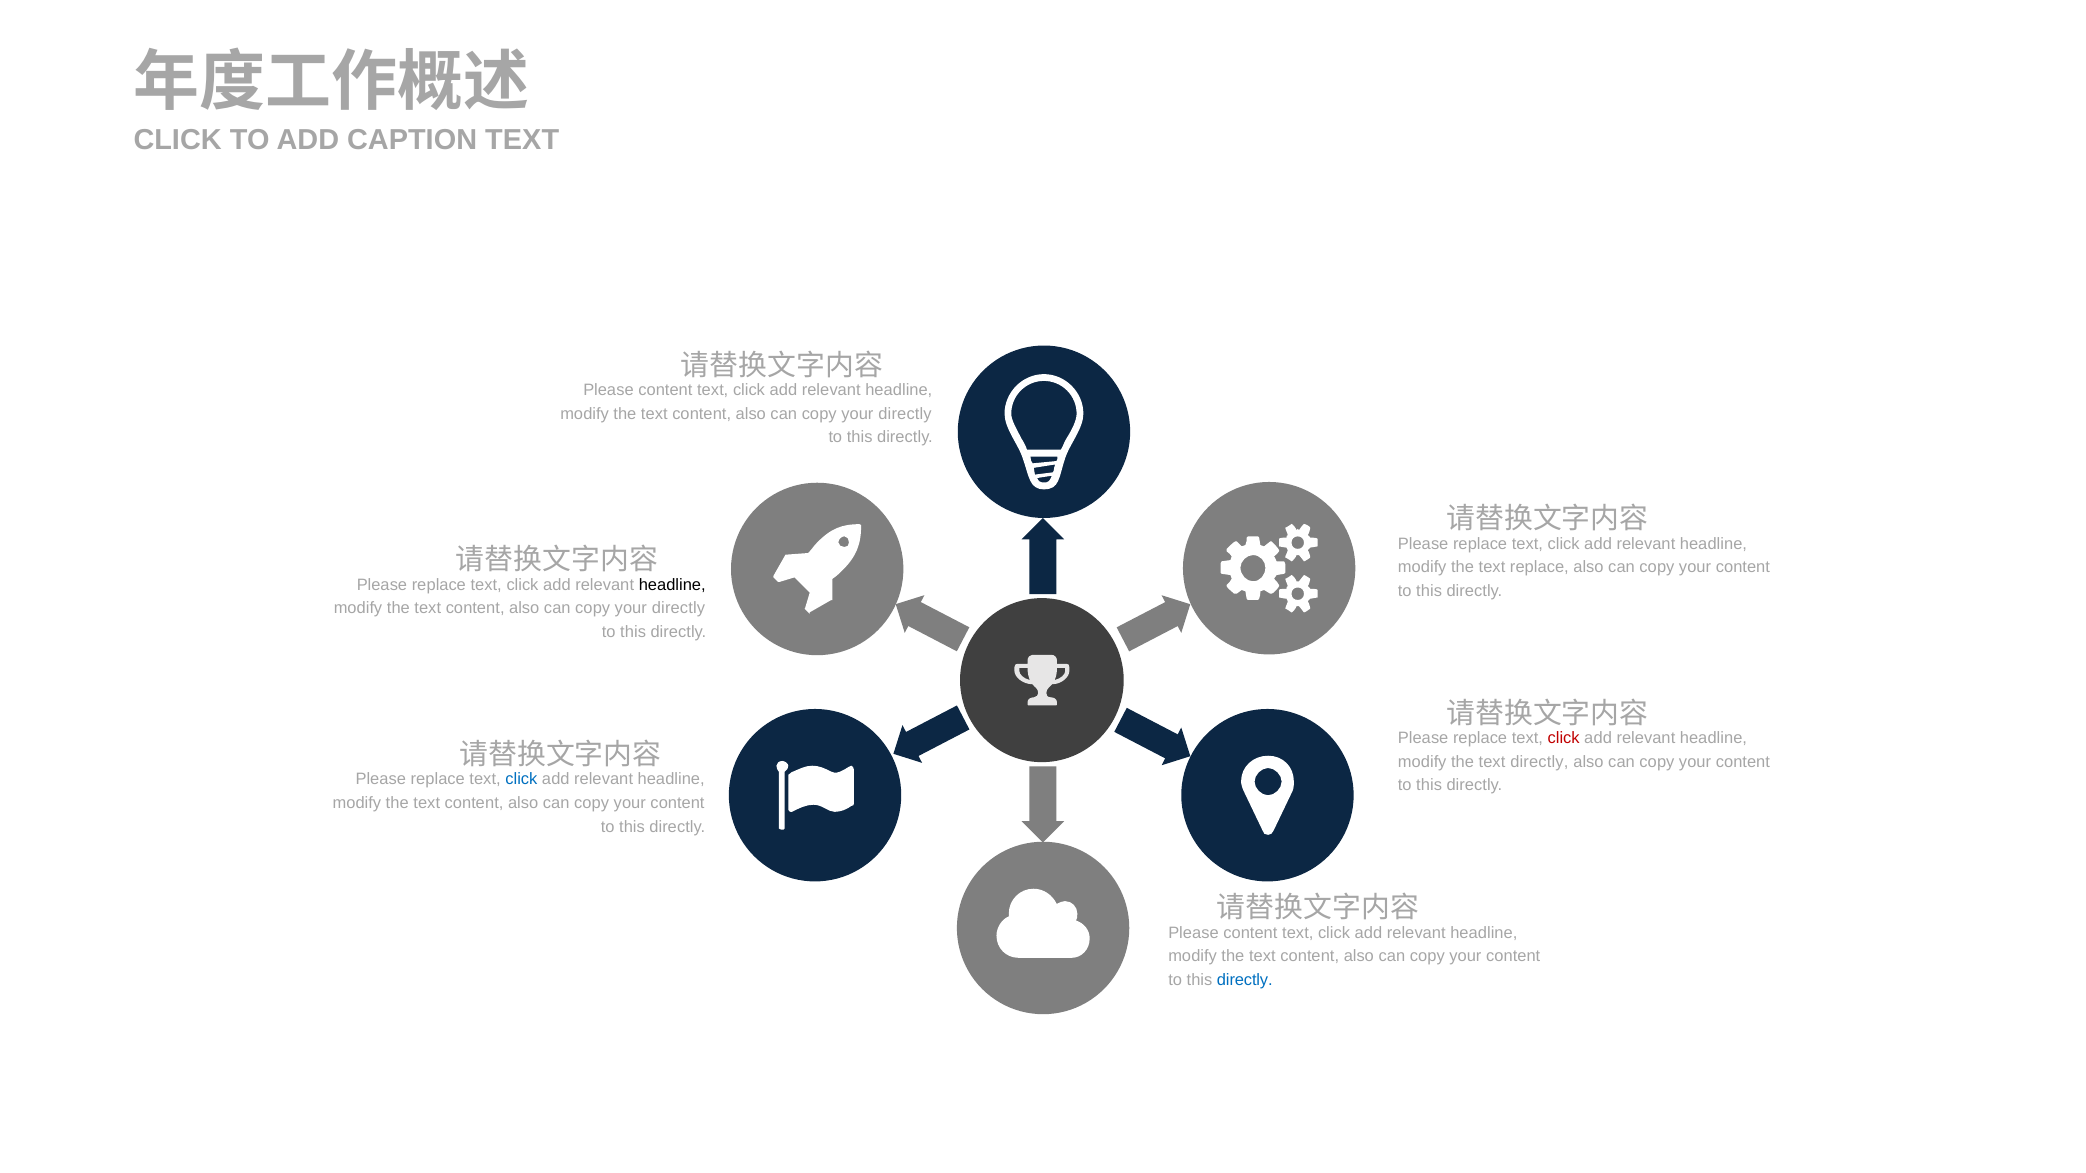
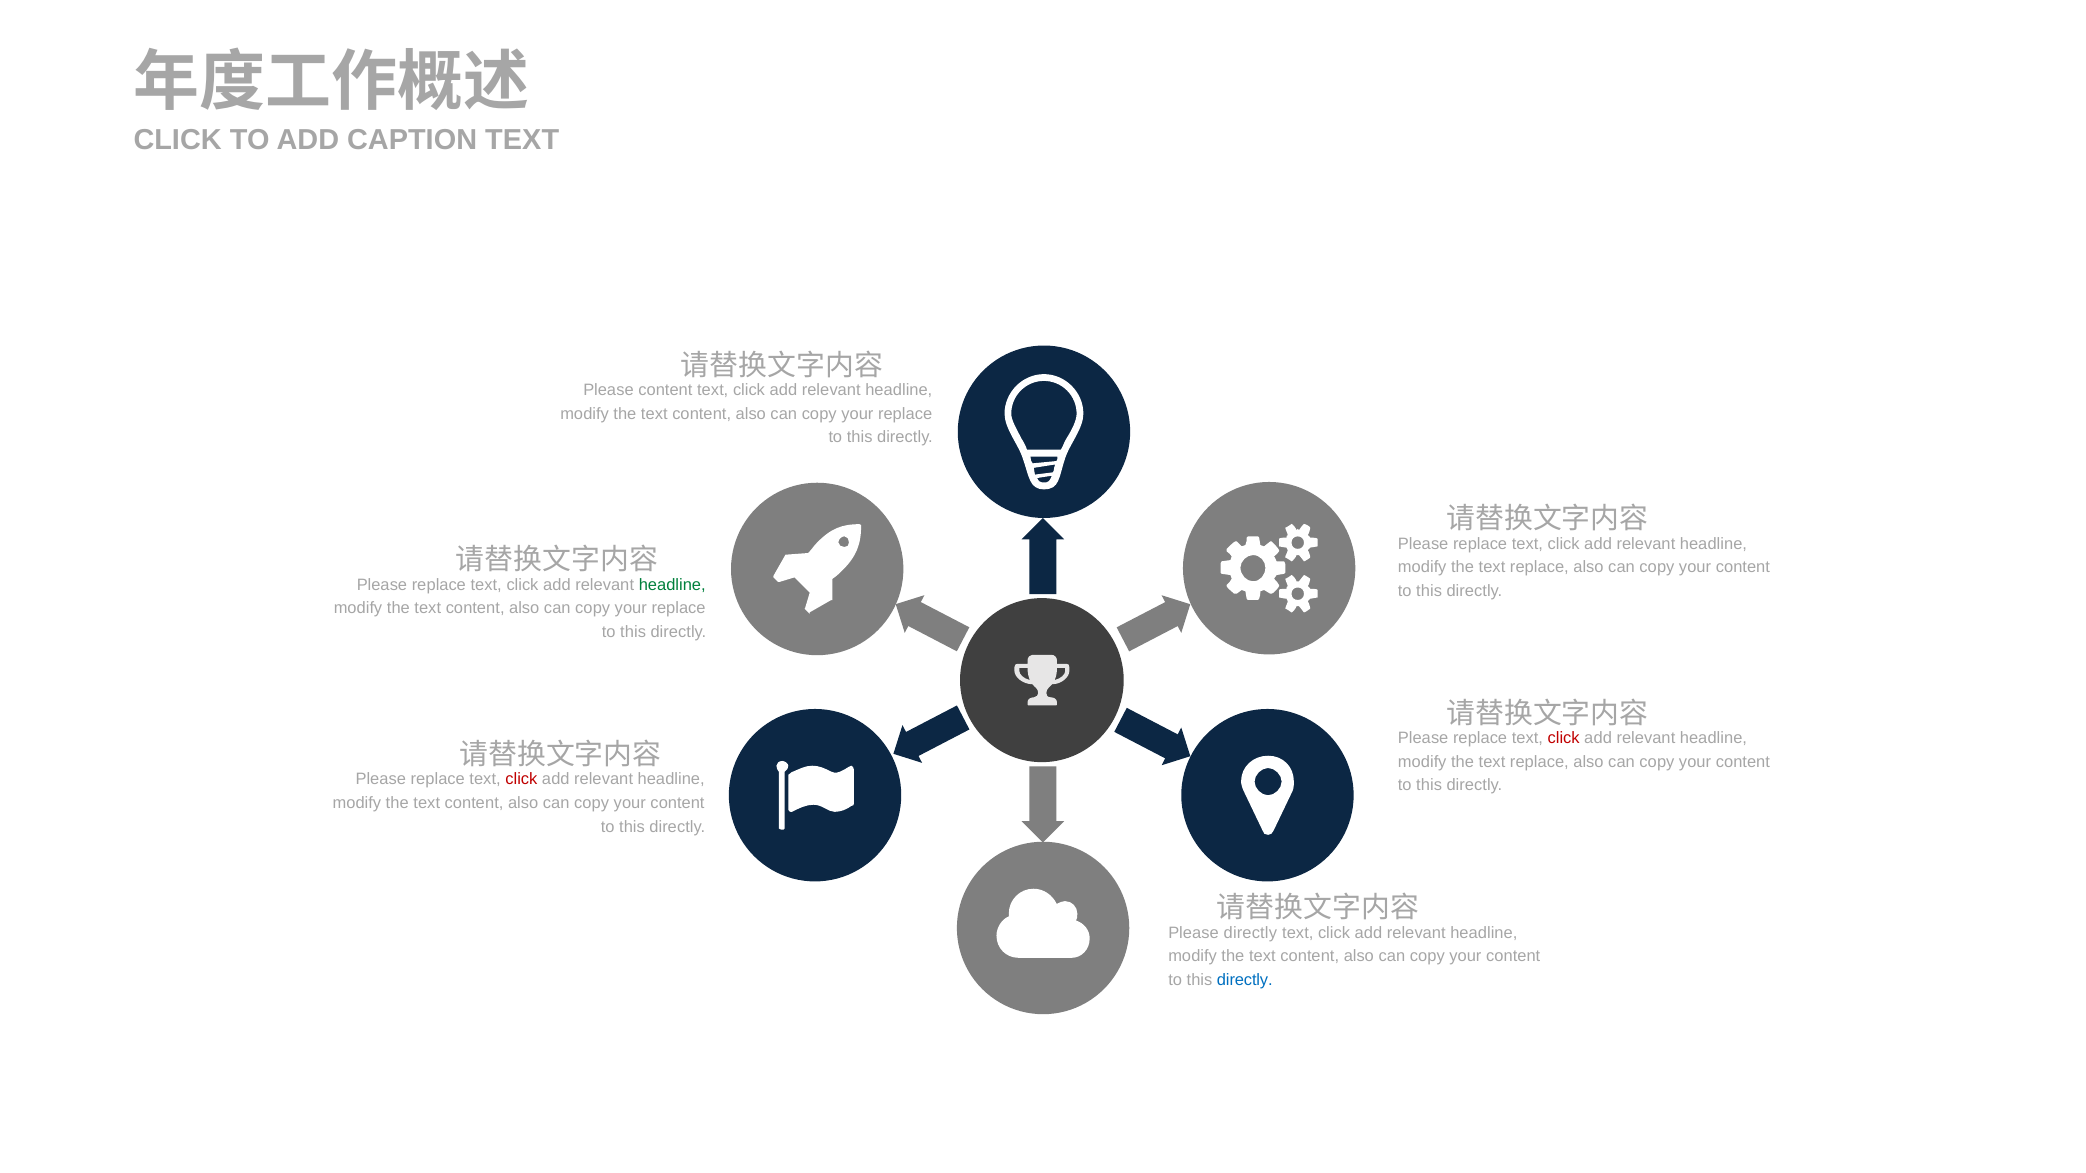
directly: directly -> replace (905, 414)
headline colour: black -> green (672, 585)
directly: directly -> replace (679, 609)
directly: directly -> replace (1539, 762)
click colour: blue -> red (521, 780)
content: content -> directly (1250, 933)
